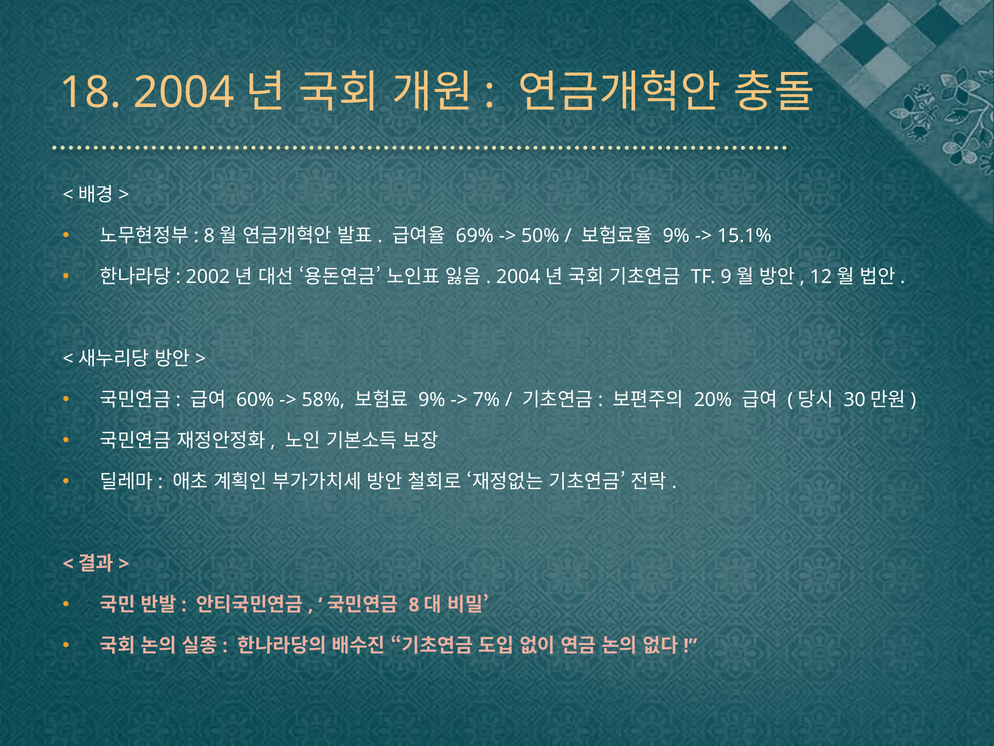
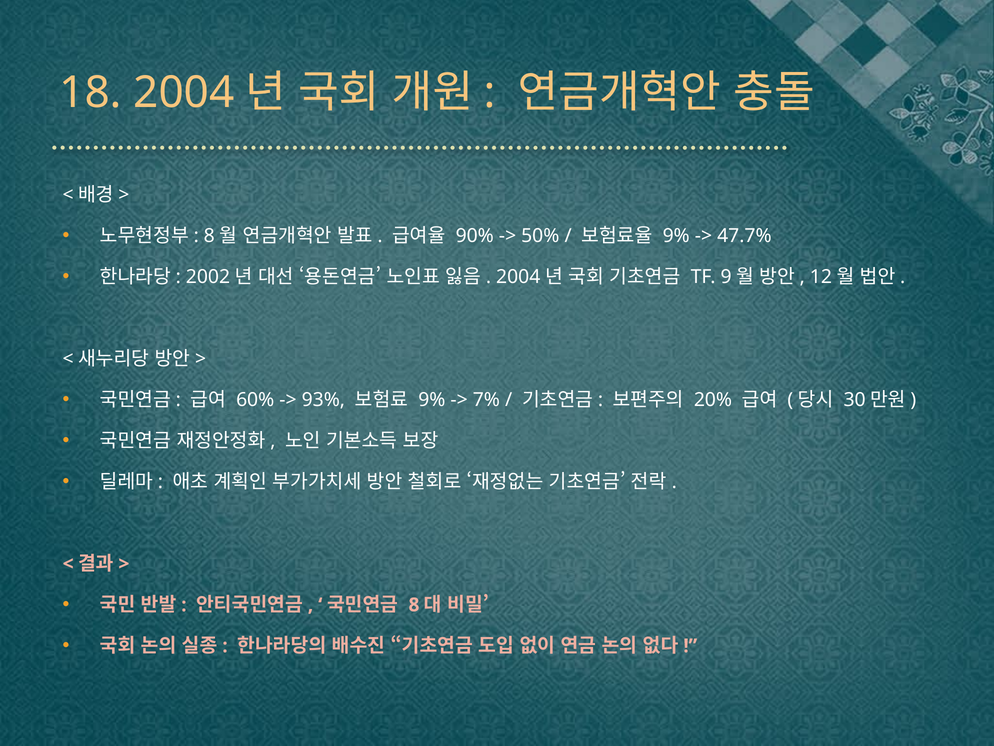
69%: 69% -> 90% (475, 236)
15.1%: 15.1% -> 47.7% (744, 236)
58%: 58% -> 93% (323, 400)
